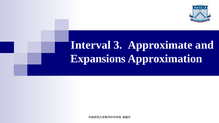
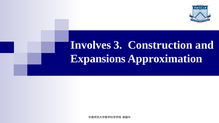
Interval: Interval -> Involves (91, 45)
Approximate: Approximate -> Construction (160, 45)
